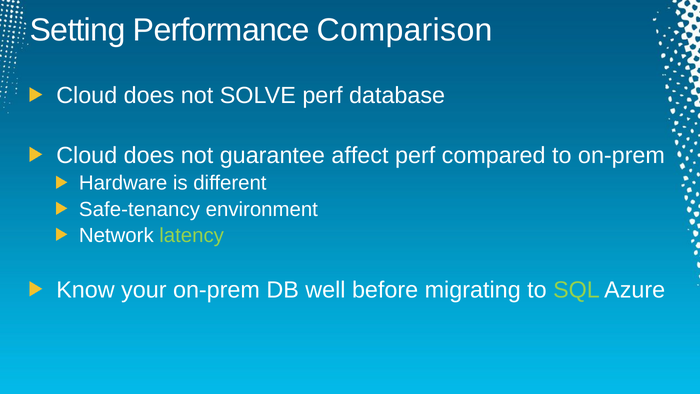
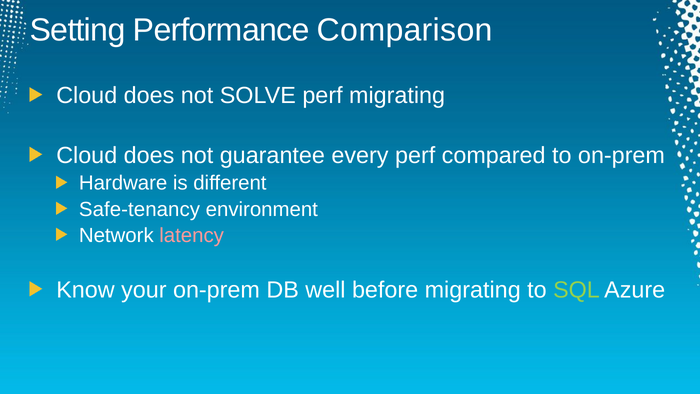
perf database: database -> migrating (397, 96)
affect: affect -> every (360, 155)
latency colour: light green -> pink (192, 235)
